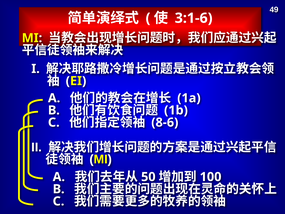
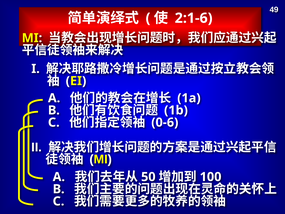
3:1-6: 3:1-6 -> 2:1-6 (194, 18)
8-6: 8-6 -> 0-6 (165, 122)
